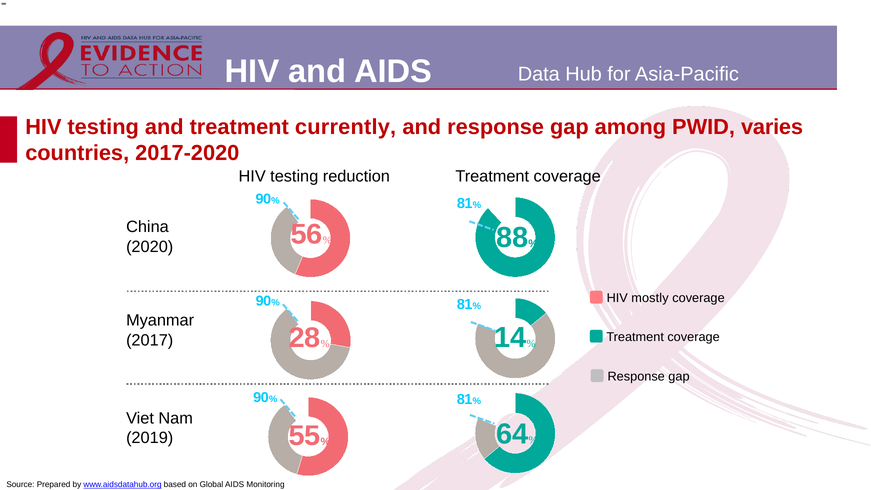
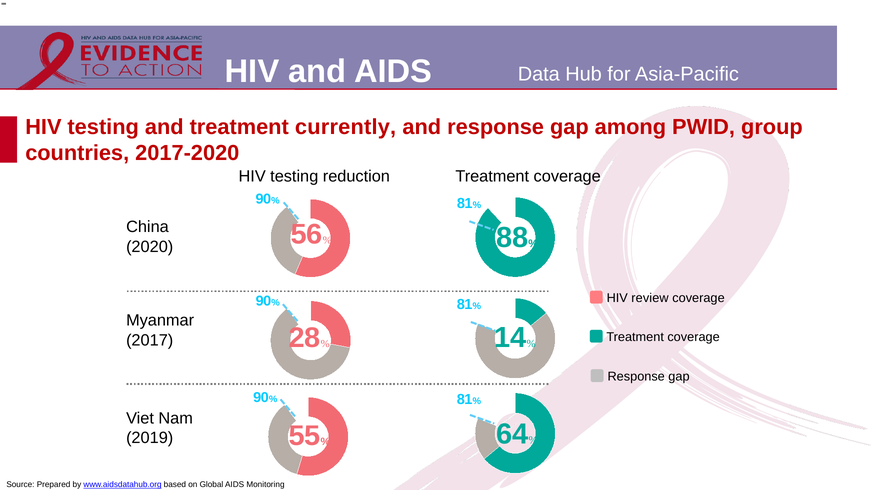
varies: varies -> group (772, 127)
mostly: mostly -> review (650, 298)
